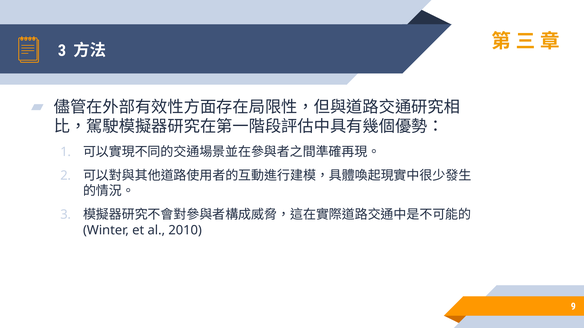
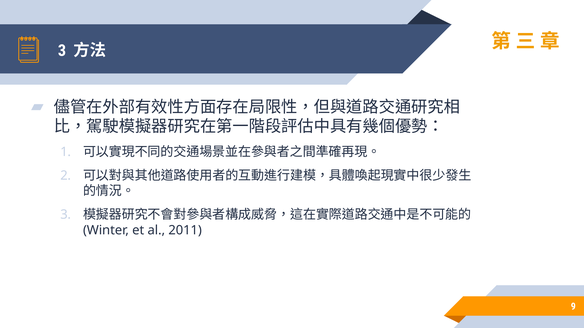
2010: 2010 -> 2011 (185, 230)
